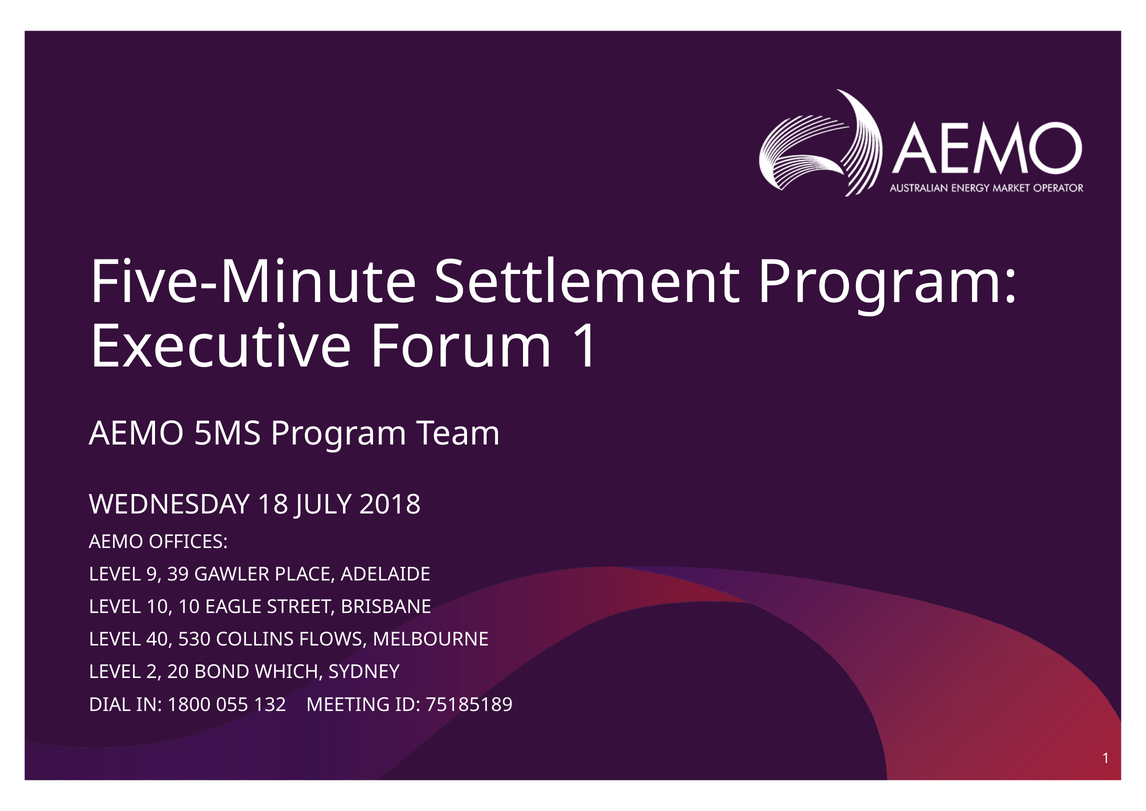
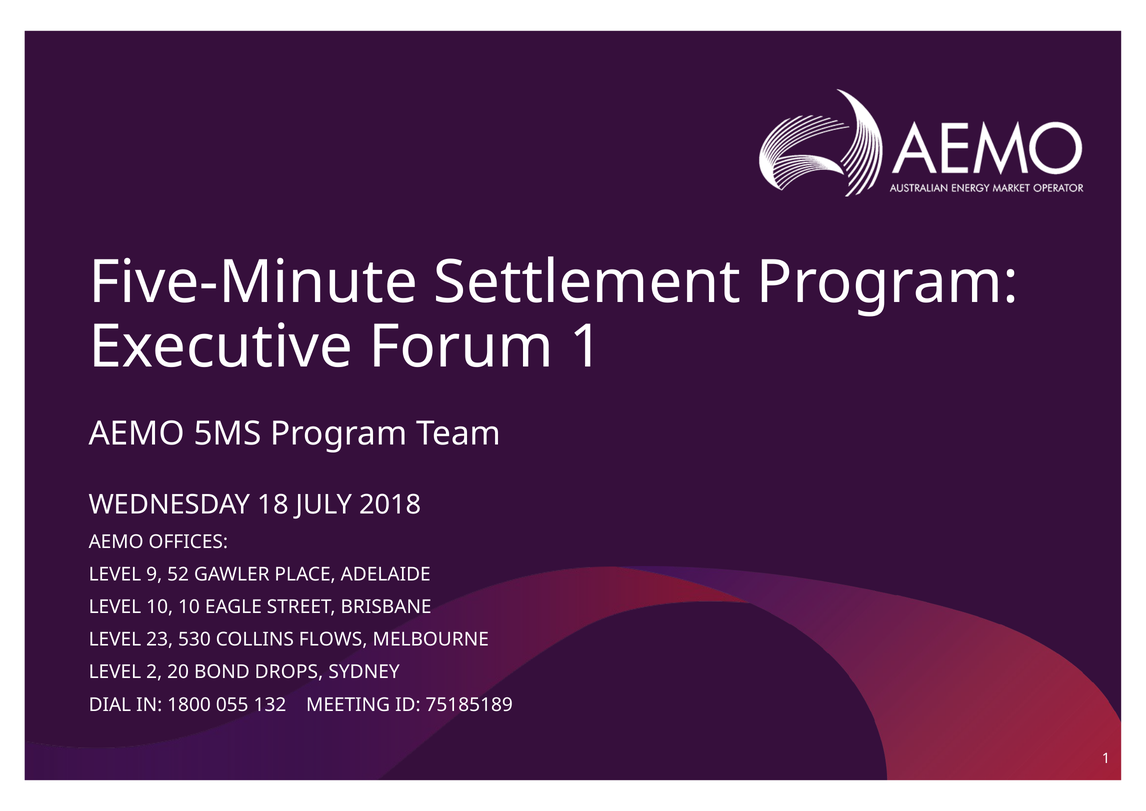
39: 39 -> 52 (178, 574)
40: 40 -> 23 (160, 639)
WHICH: WHICH -> DROPS (289, 672)
